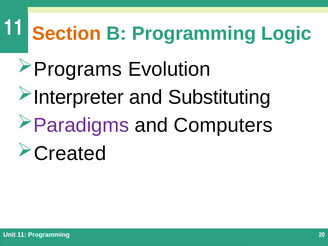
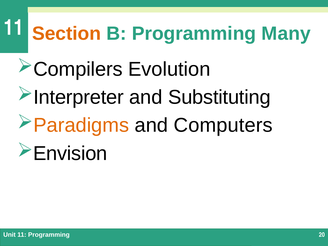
Logic: Logic -> Many (286, 33)
Programs: Programs -> Compilers (78, 69)
Paradigms colour: purple -> orange (81, 125)
Created: Created -> Envision (70, 153)
